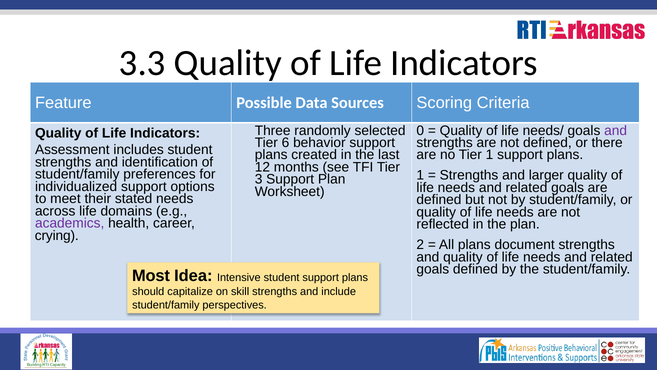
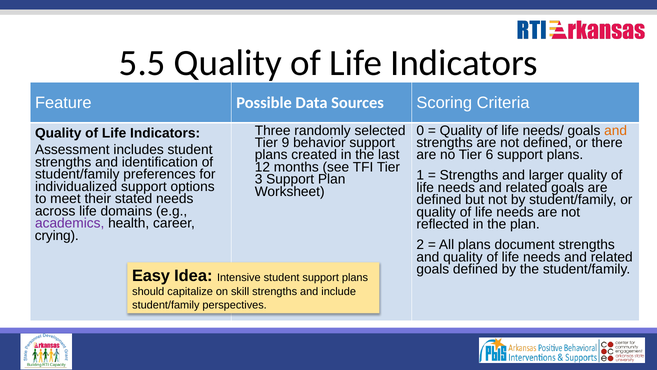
3.3: 3.3 -> 5.5 (142, 63)
and colour: purple -> orange (616, 130)
6: 6 -> 9 (285, 143)
Tier 1: 1 -> 6 (490, 155)
Most: Most -> Easy (151, 275)
